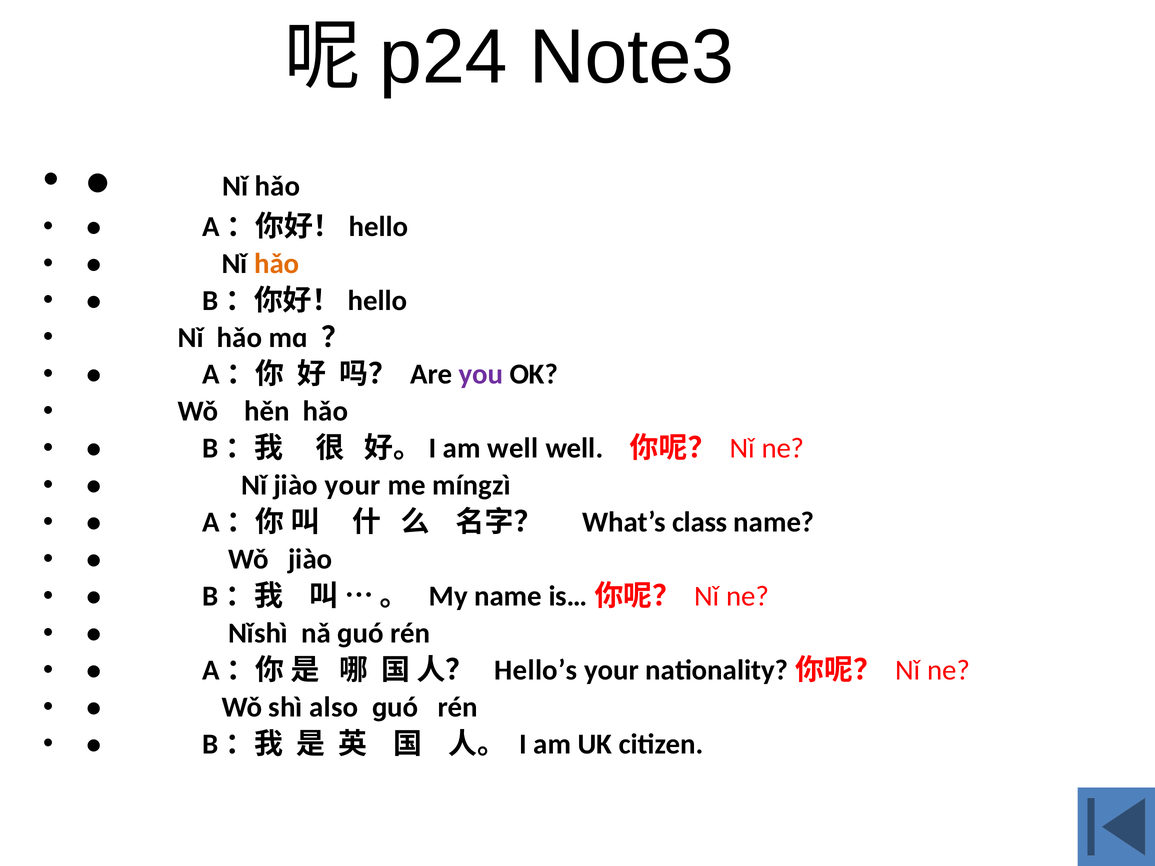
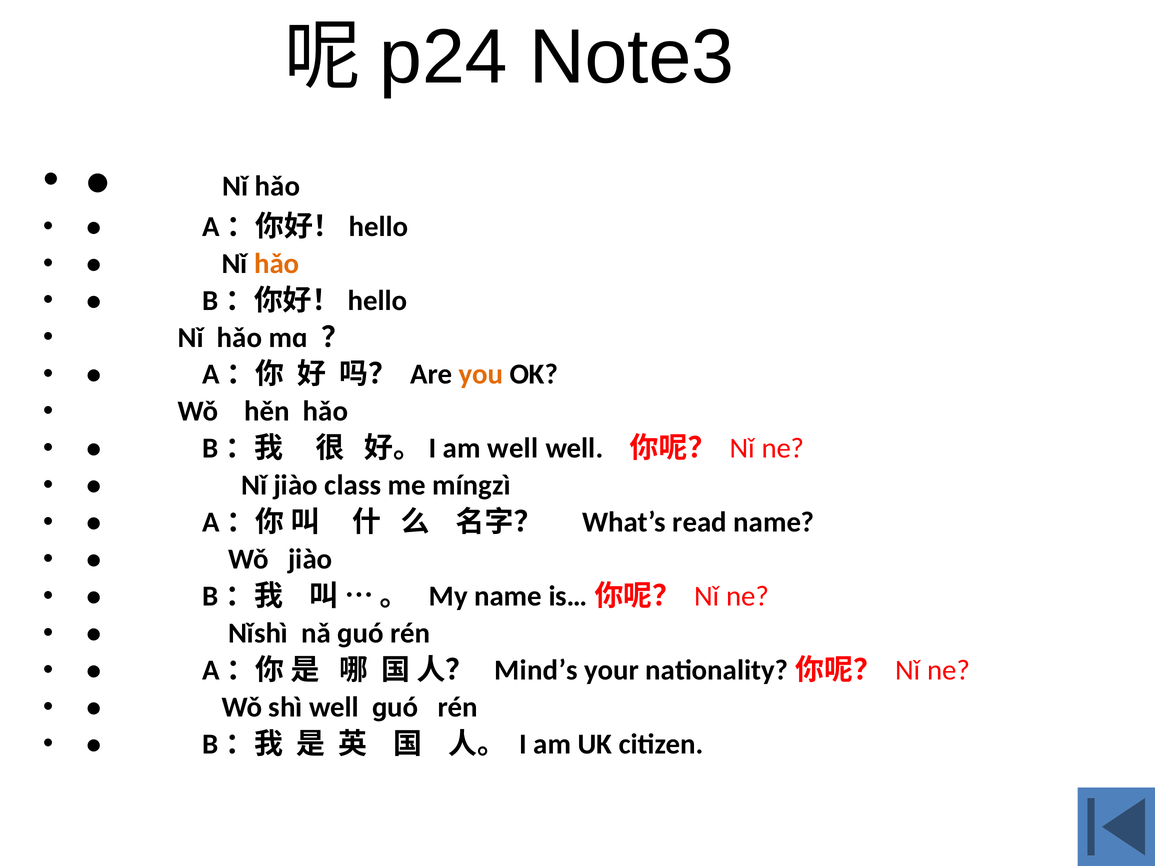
you colour: purple -> orange (481, 375)
jiào your: your -> class (353, 485)
class: class -> read (700, 522)
Hello’s: Hello’s -> Mind’s (536, 670)
shì also: also -> well (334, 707)
